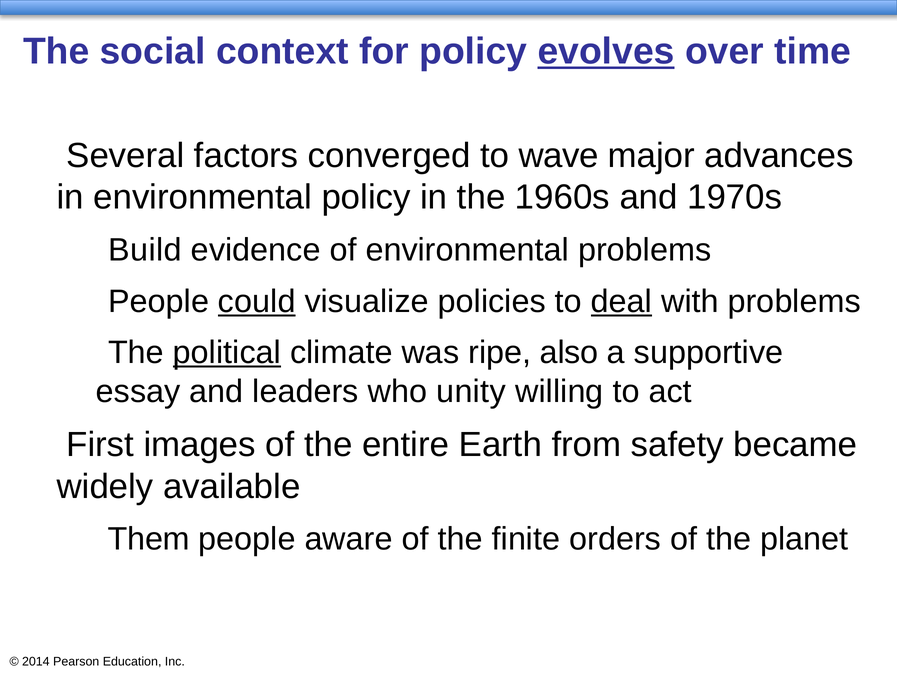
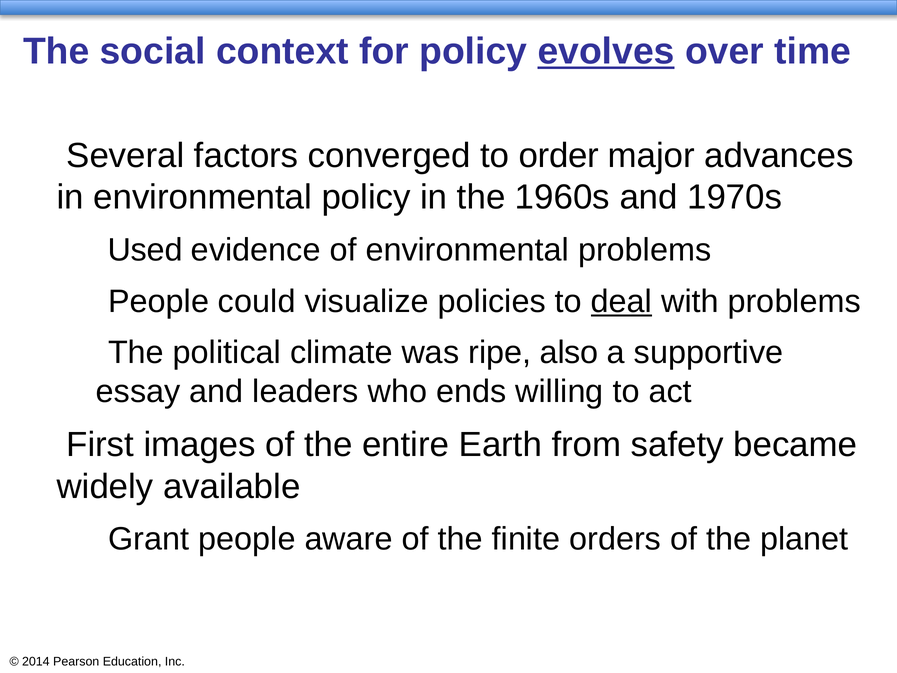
wave: wave -> order (559, 155)
Build: Build -> Used (145, 250)
could underline: present -> none (257, 301)
political underline: present -> none (227, 353)
unity: unity -> ends (471, 391)
Them: Them -> Grant (149, 539)
